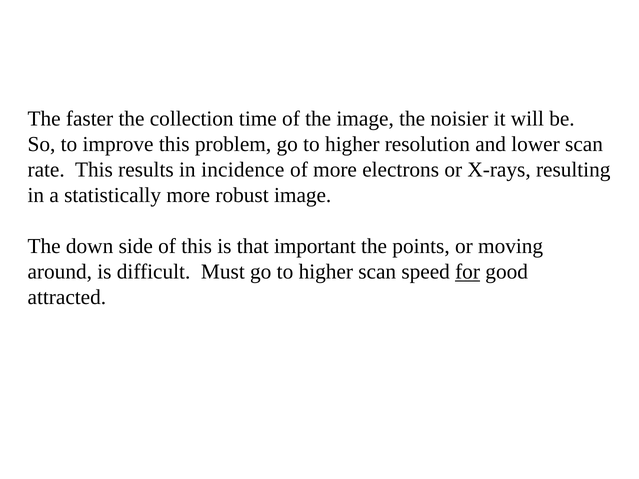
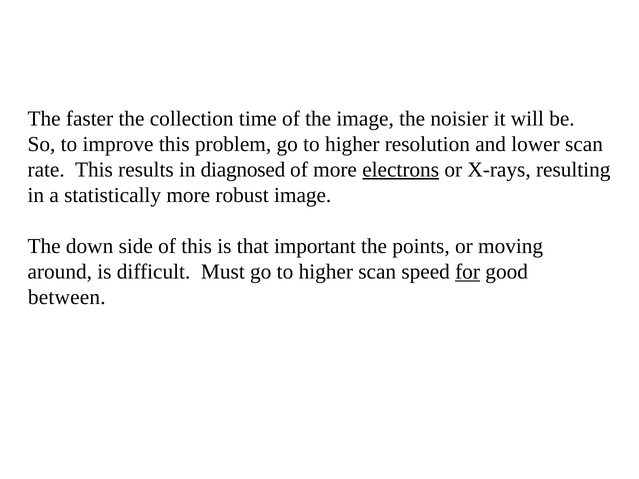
incidence: incidence -> diagnosed (243, 170)
electrons underline: none -> present (401, 170)
attracted: attracted -> between (67, 297)
